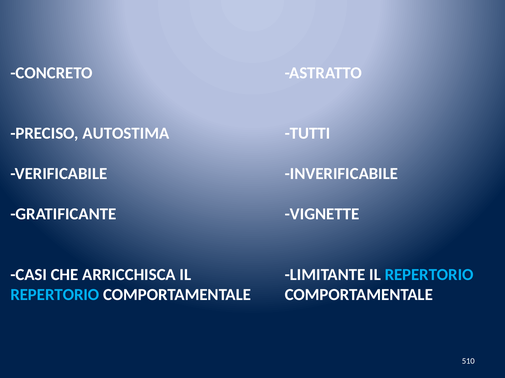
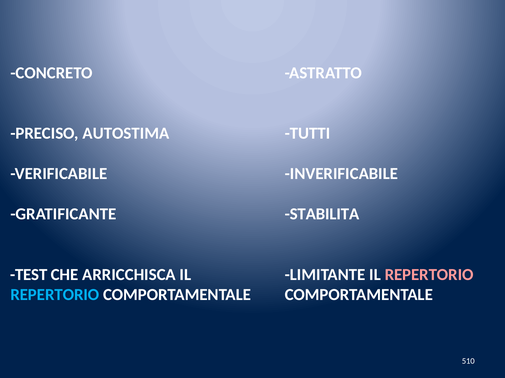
VIGNETTE: VIGNETTE -> STABILITA (322, 214)
CASI: CASI -> TEST (29, 275)
REPERTORIO colour: light blue -> pink (429, 275)
